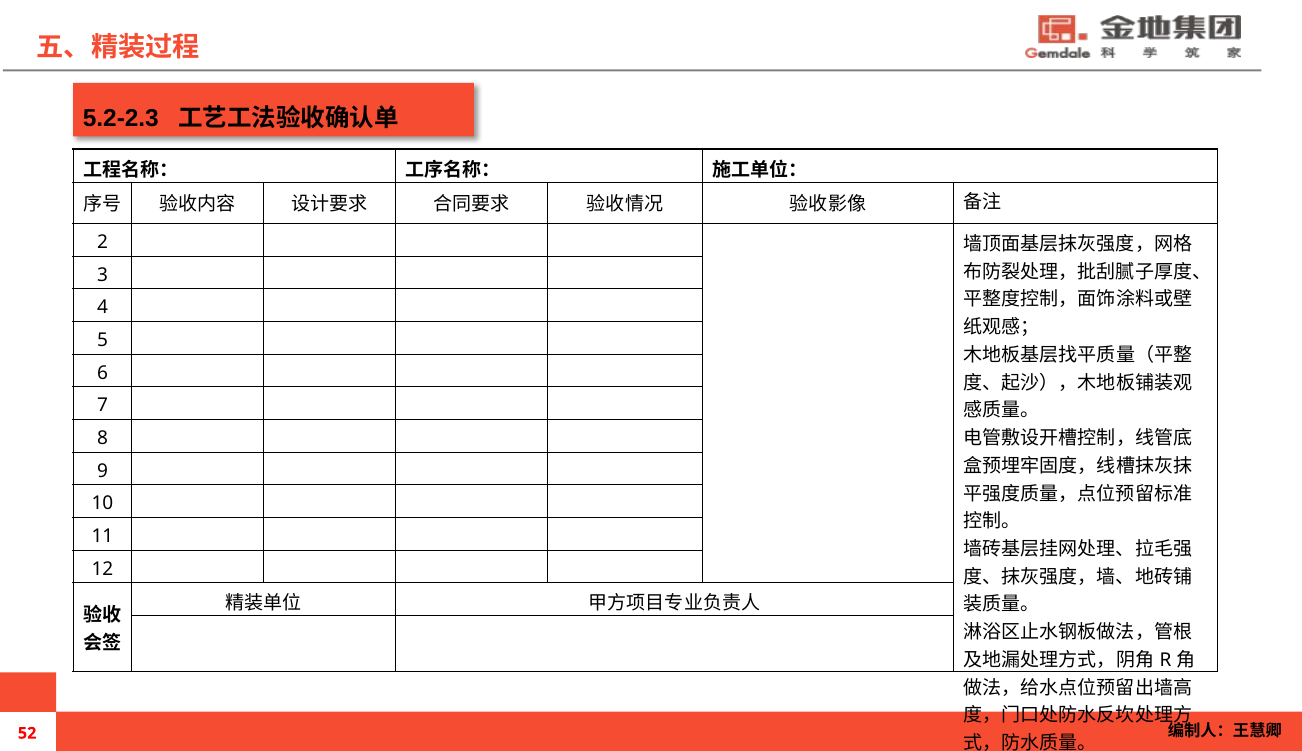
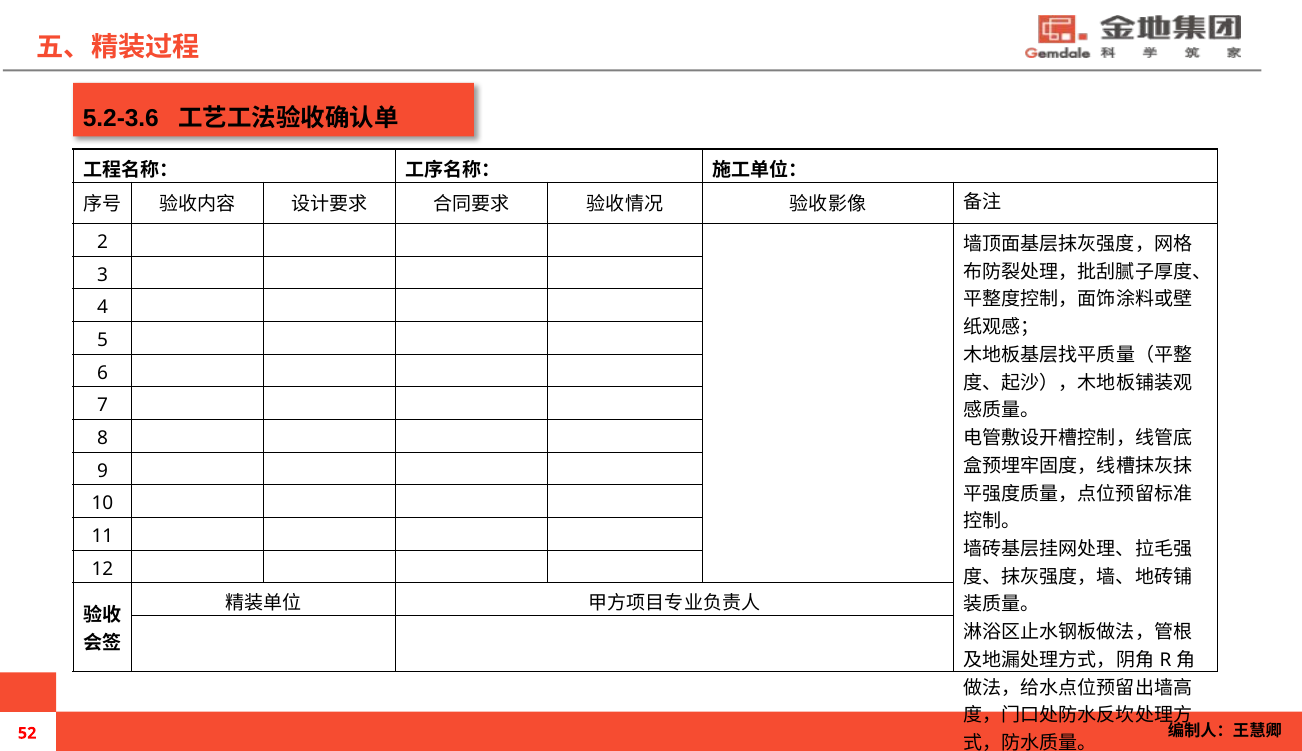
5.2-2.3: 5.2-2.3 -> 5.2-3.6 (121, 119)
